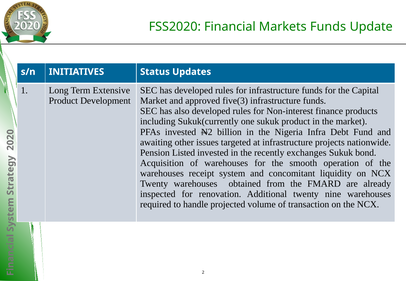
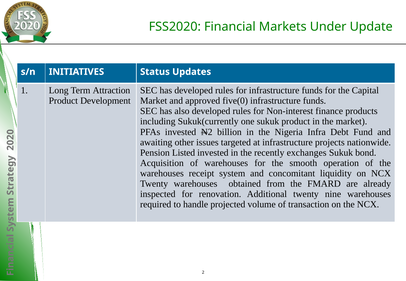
Markets Funds: Funds -> Under (328, 27)
Extensive: Extensive -> Attraction (111, 90)
five(3: five(3 -> five(0 (235, 101)
